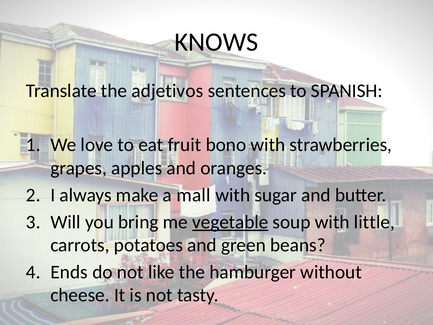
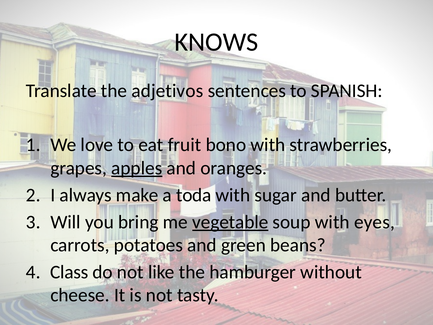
apples underline: none -> present (137, 168)
mall: mall -> toda (194, 195)
little: little -> eyes (374, 222)
Ends: Ends -> Class (69, 272)
